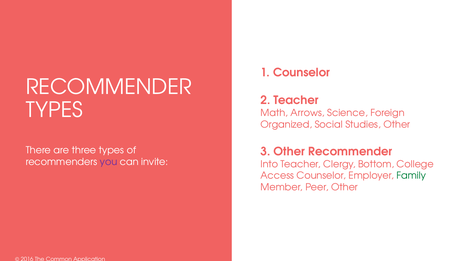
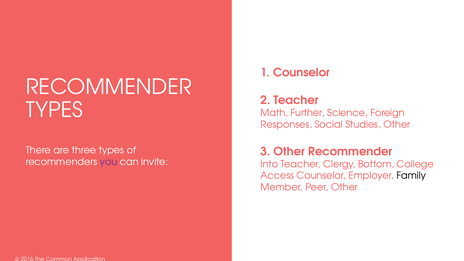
Arrows: Arrows -> Further (308, 113)
Organized: Organized -> Responses (286, 125)
Family colour: green -> black (411, 176)
